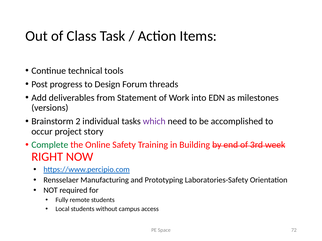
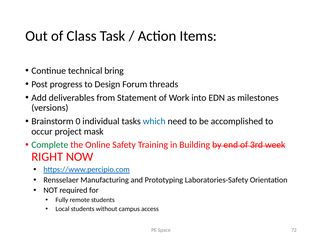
tools: tools -> bring (114, 71)
2: 2 -> 0 (78, 122)
which colour: purple -> blue (154, 122)
story: story -> mask (94, 132)
